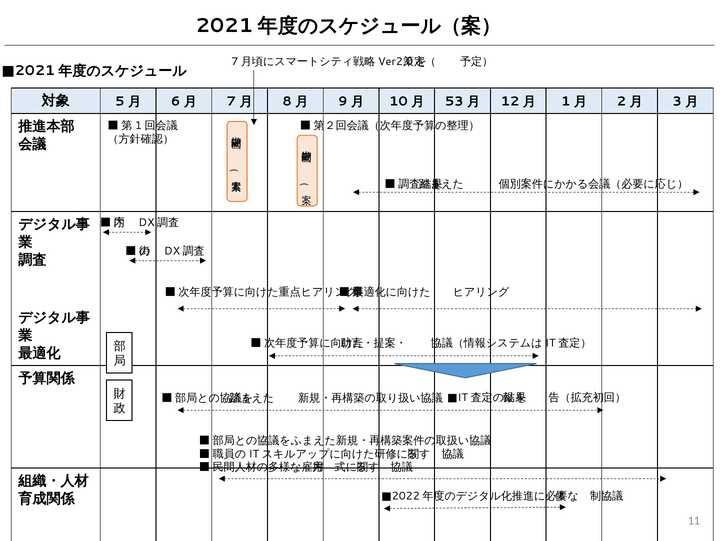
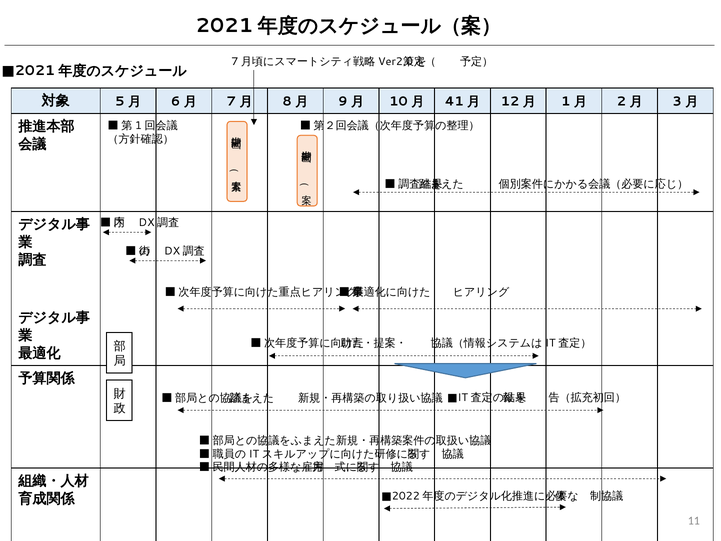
53: 53 -> 41 (454, 101)
